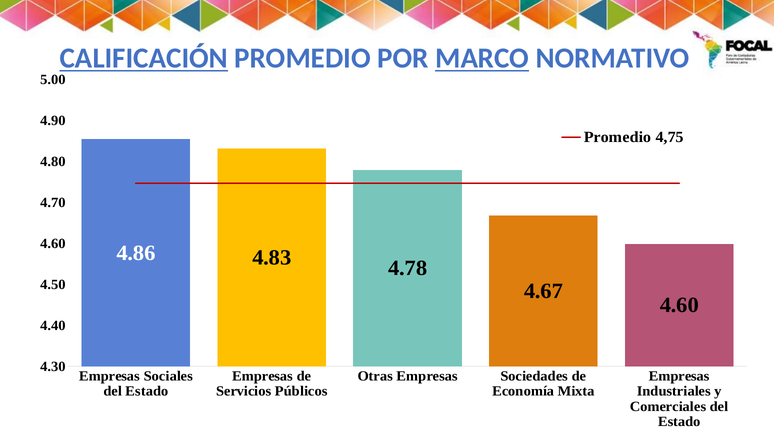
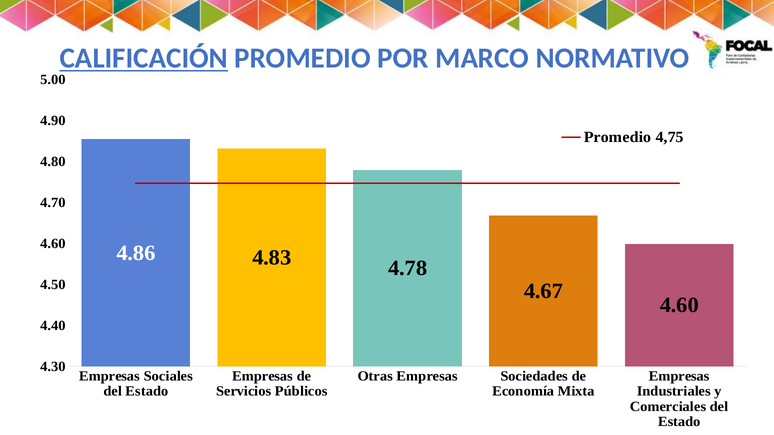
MARCO underline: present -> none (482, 58)
